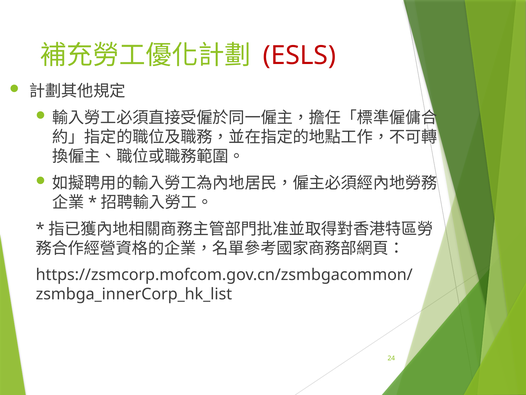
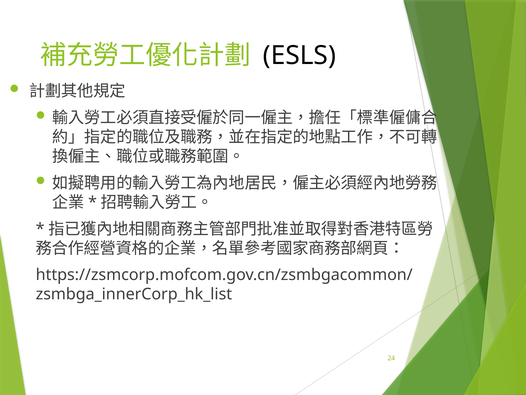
ESLS colour: red -> black (299, 55)
